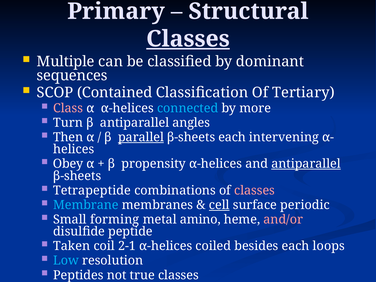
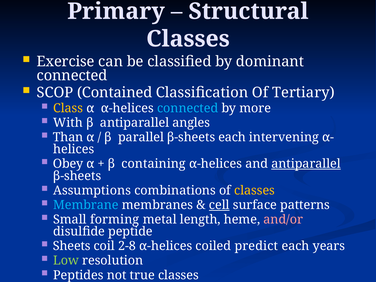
Classes underline: present -> none (188, 39)
Multiple: Multiple -> Exercise (66, 62)
sequences: sequences -> connected (72, 76)
Class colour: pink -> yellow (68, 108)
Turn: Turn -> With (68, 123)
Then: Then -> Than (68, 137)
parallel underline: present -> none (141, 137)
propensity: propensity -> containing (154, 164)
Tetrapeptide: Tetrapeptide -> Assumptions (92, 190)
classes colour: pink -> yellow (255, 190)
periodic: periodic -> patterns (305, 205)
amino: amino -> length (200, 219)
Taken: Taken -> Sheets (72, 246)
2-1: 2-1 -> 2-8 (127, 246)
besides: besides -> predict (256, 246)
loops: loops -> years (329, 246)
Low colour: light blue -> light green (66, 261)
